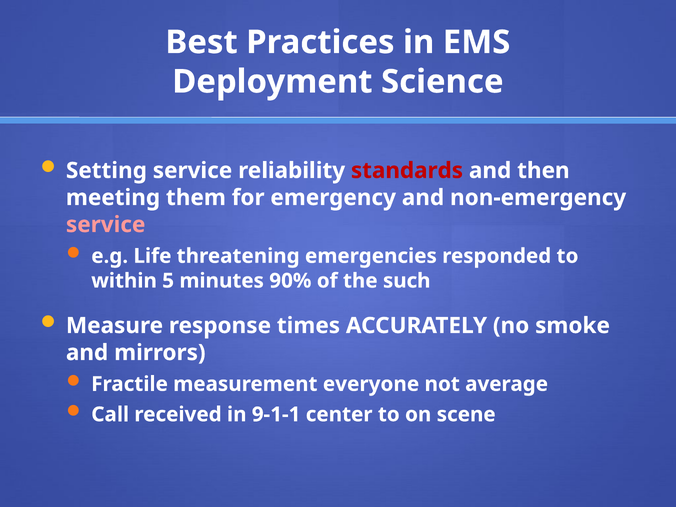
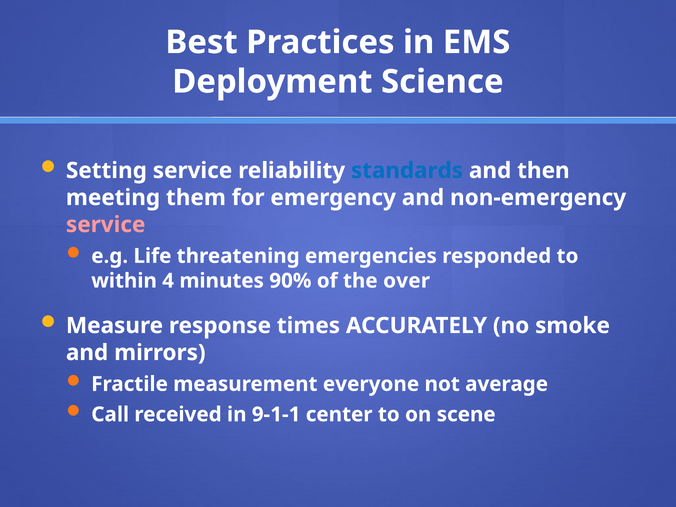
standards colour: red -> blue (407, 171)
5: 5 -> 4 (168, 281)
such: such -> over (407, 281)
